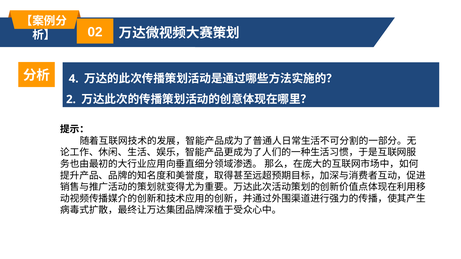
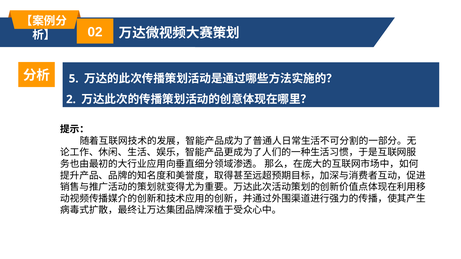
4: 4 -> 5 (74, 79)
